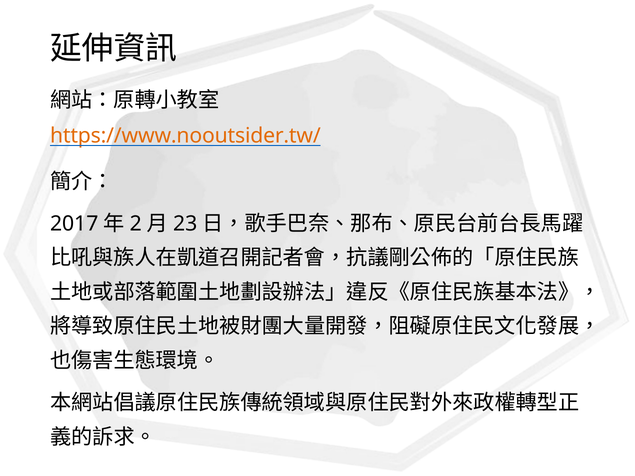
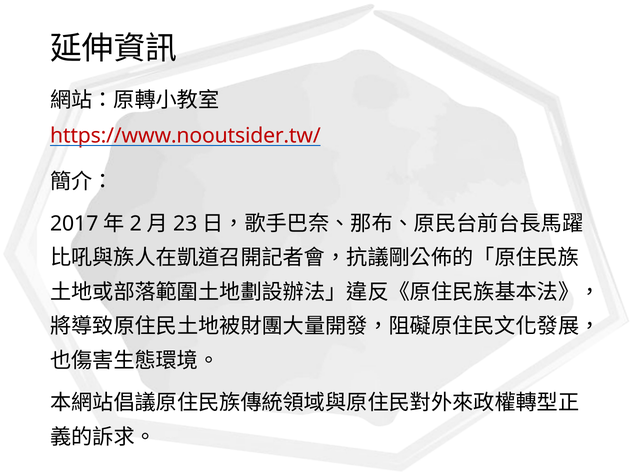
https://www.nooutsider.tw/ colour: orange -> red (185, 136)
